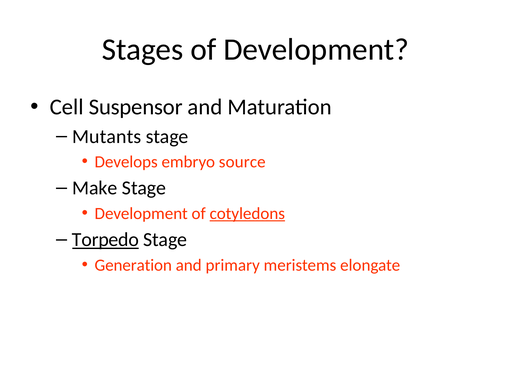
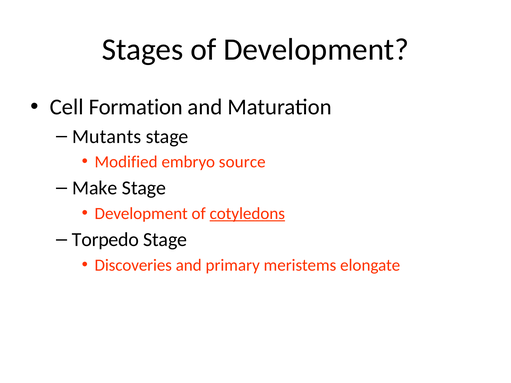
Suspensor: Suspensor -> Formation (136, 107)
Develops: Develops -> Modified (126, 162)
Torpedo underline: present -> none (105, 240)
Generation: Generation -> Discoveries (133, 265)
